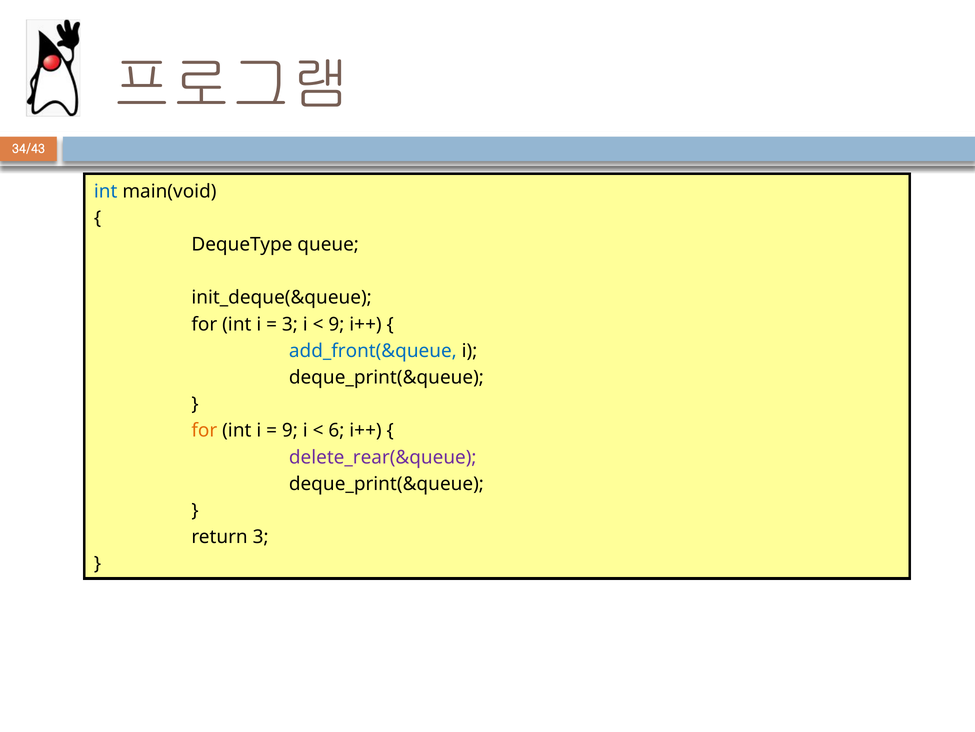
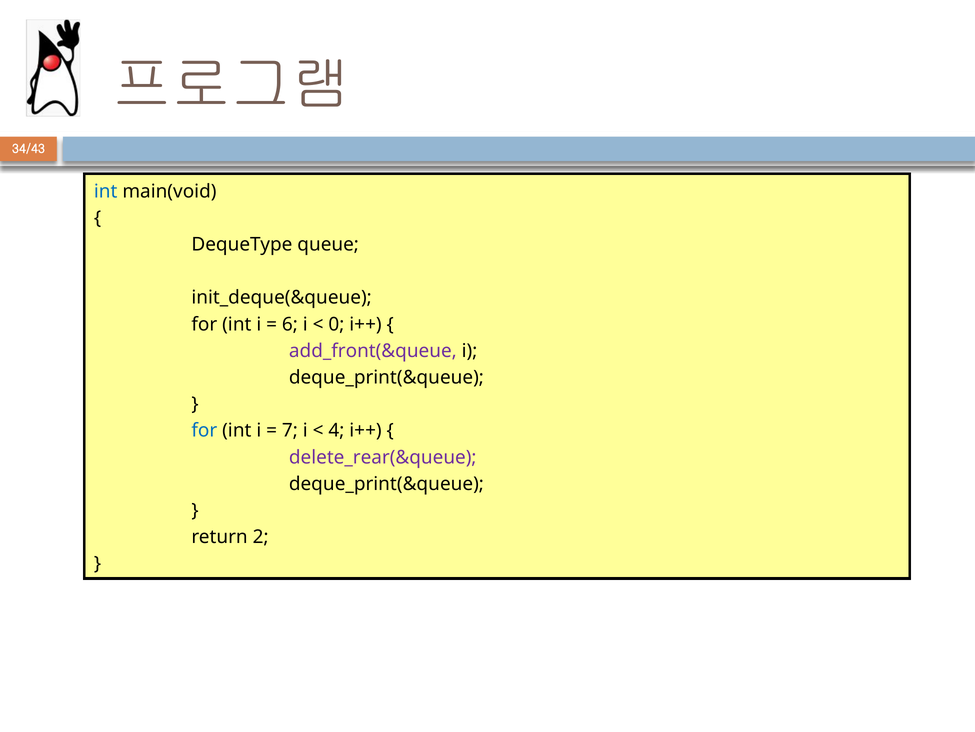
3: 3 -> 6 (290, 324)
9: 9 -> 0 (336, 324)
add_front(&queue colour: blue -> purple (373, 351)
for colour: orange -> blue (204, 430)
9: 9 -> 7 (290, 430)
6: 6 -> 4 (336, 430)
return 3: 3 -> 2 (261, 536)
